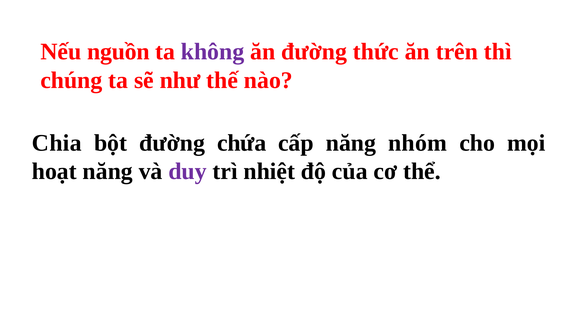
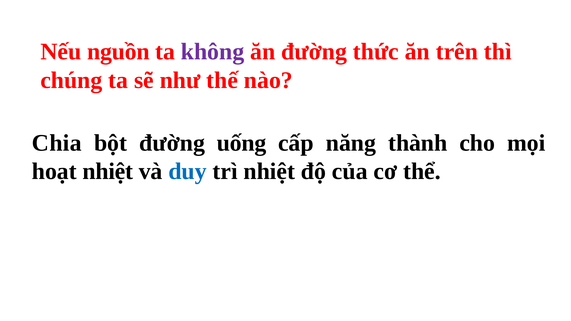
chứa: chứa -> uống (242, 143)
nhóm: nhóm -> thành (418, 143)
hoạt năng: năng -> nhiệt (108, 171)
duy colour: purple -> blue (188, 171)
